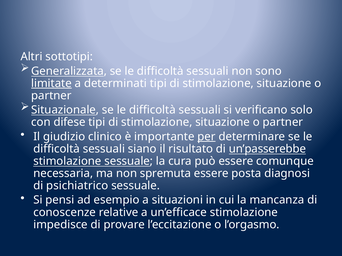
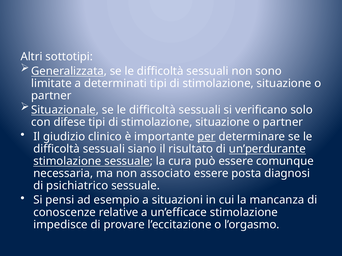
limitate underline: present -> none (51, 83)
un’passerebbe: un’passerebbe -> un’perdurante (267, 149)
spremuta: spremuta -> associato (165, 174)
